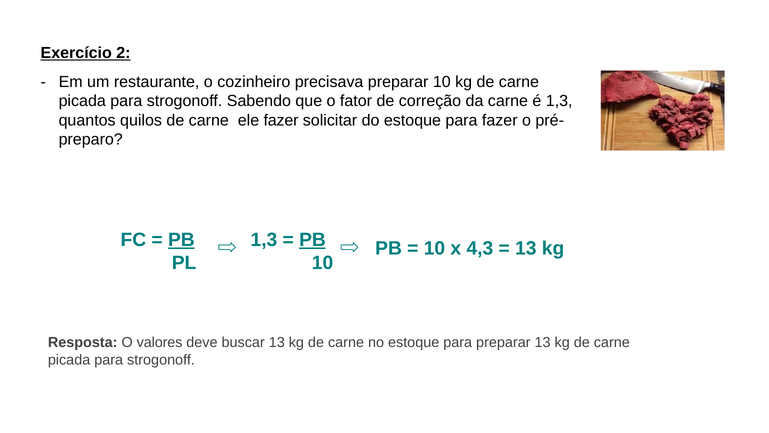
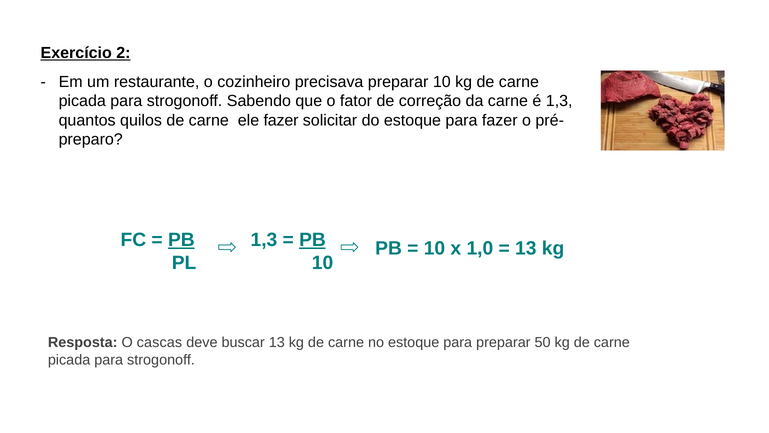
4,3: 4,3 -> 1,0 (480, 248)
valores: valores -> cascas (159, 342)
preparar 13: 13 -> 50 (543, 342)
